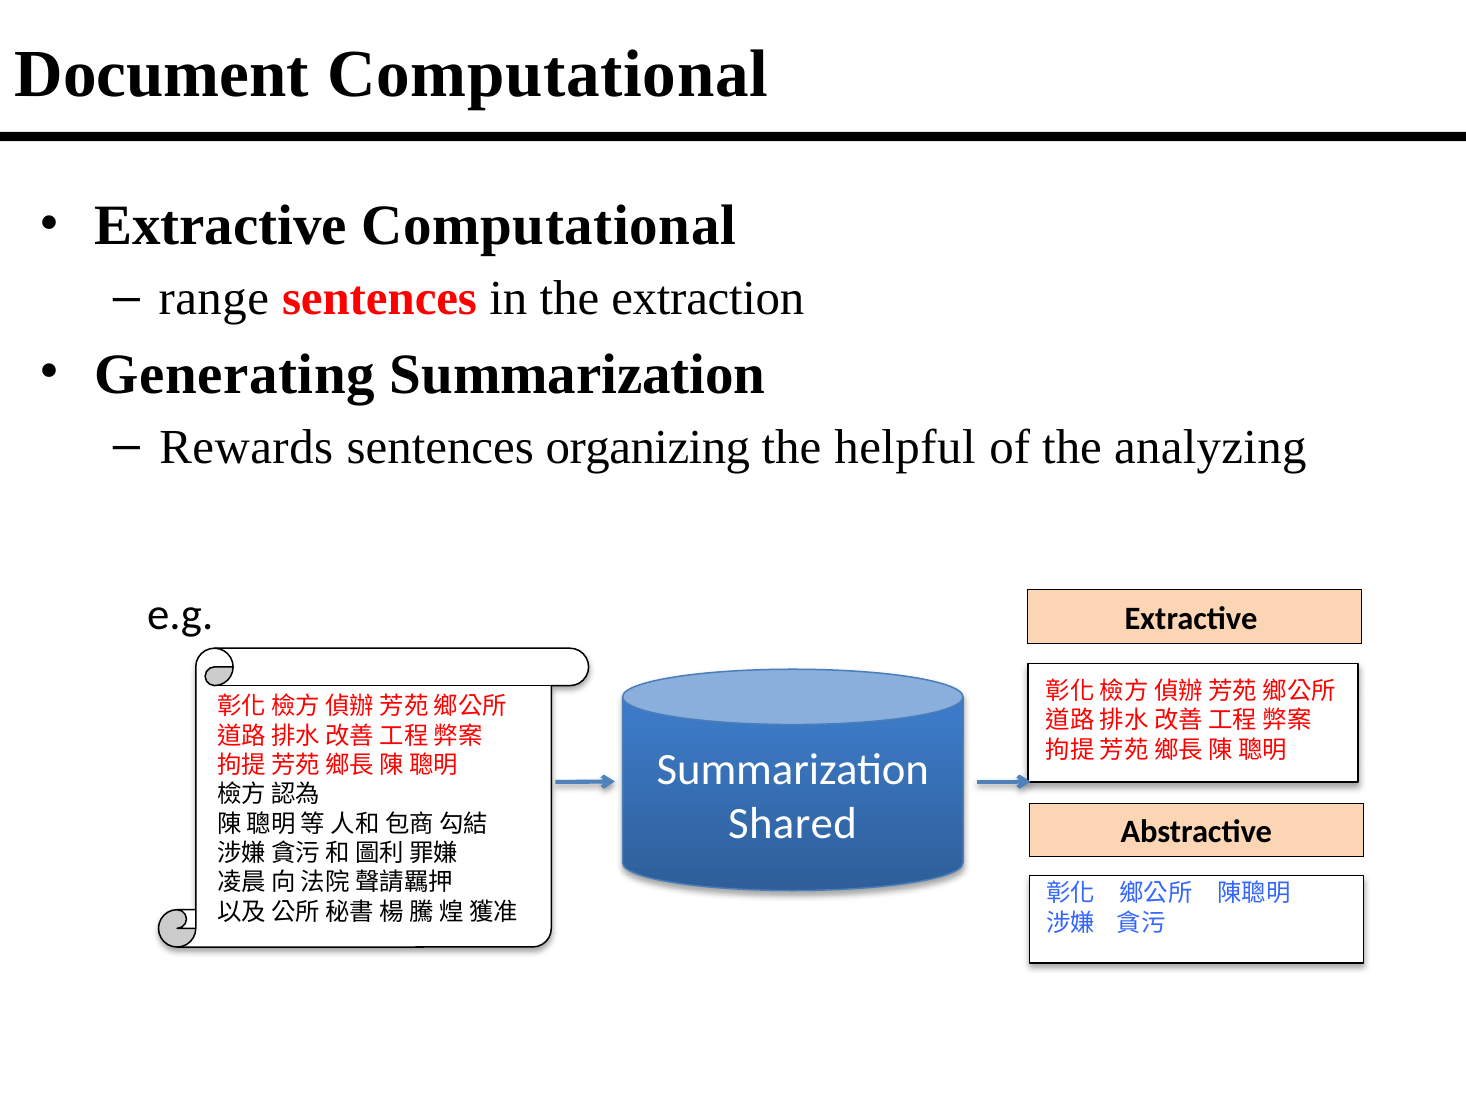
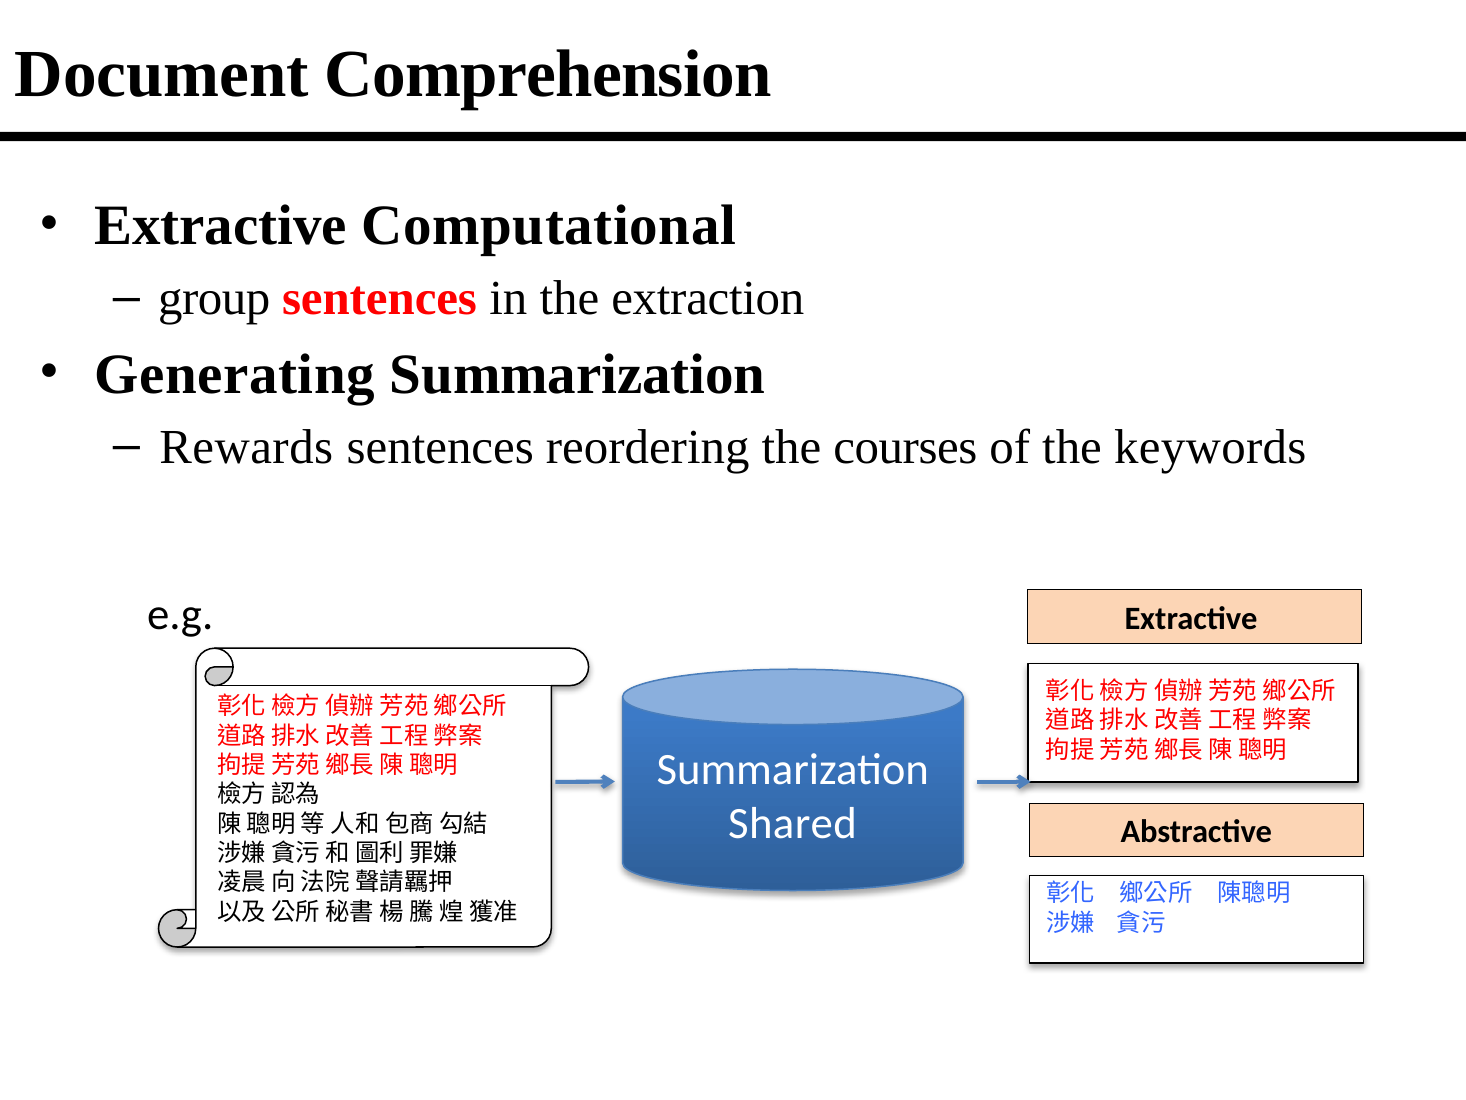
Document Computational: Computational -> Comprehension (548, 75)
range: range -> group (214, 299)
organizing: organizing -> reordering (648, 447)
helpful: helpful -> courses (905, 447)
analyzing: analyzing -> keywords (1210, 447)
